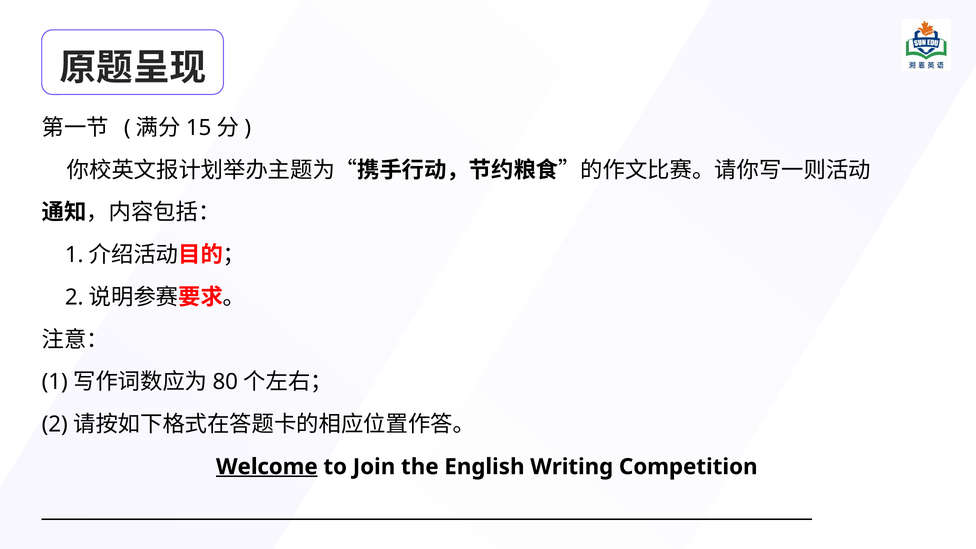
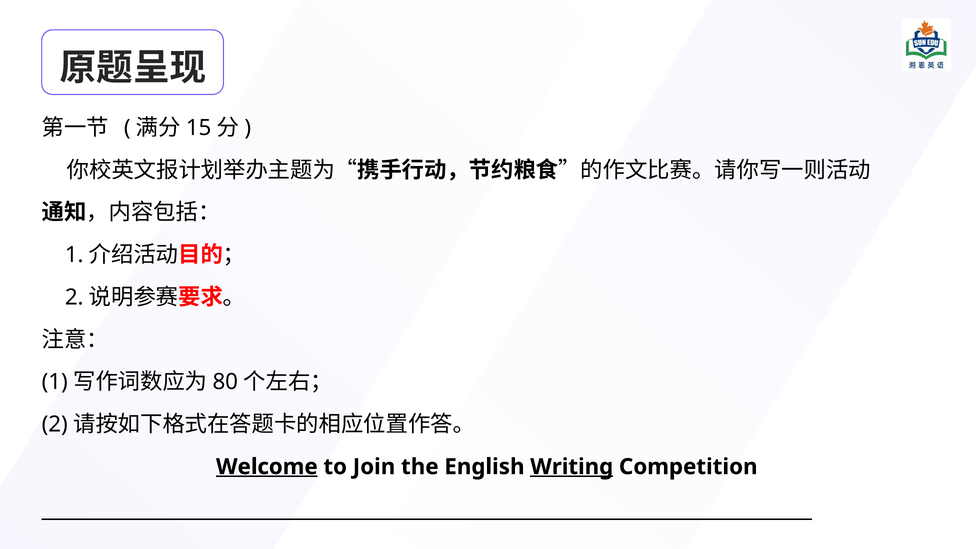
Writing underline: none -> present (572, 467)
